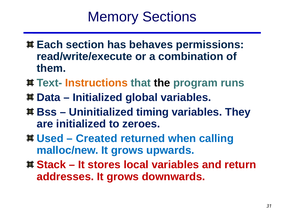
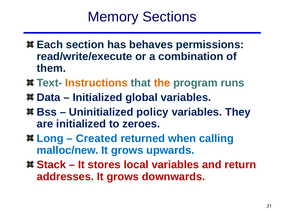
the colour: black -> orange (162, 83)
timing: timing -> policy (152, 112)
Used: Used -> Long (50, 139)
